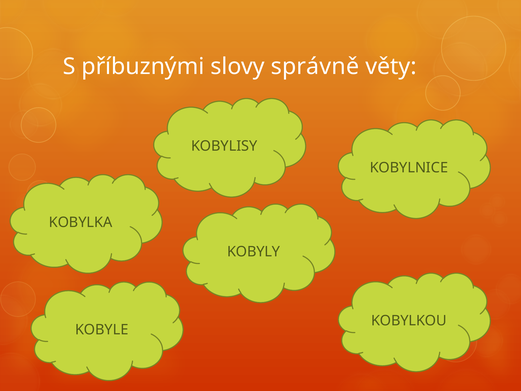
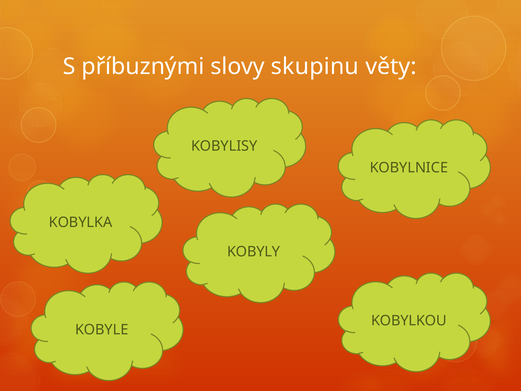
správně: správně -> skupinu (315, 66)
